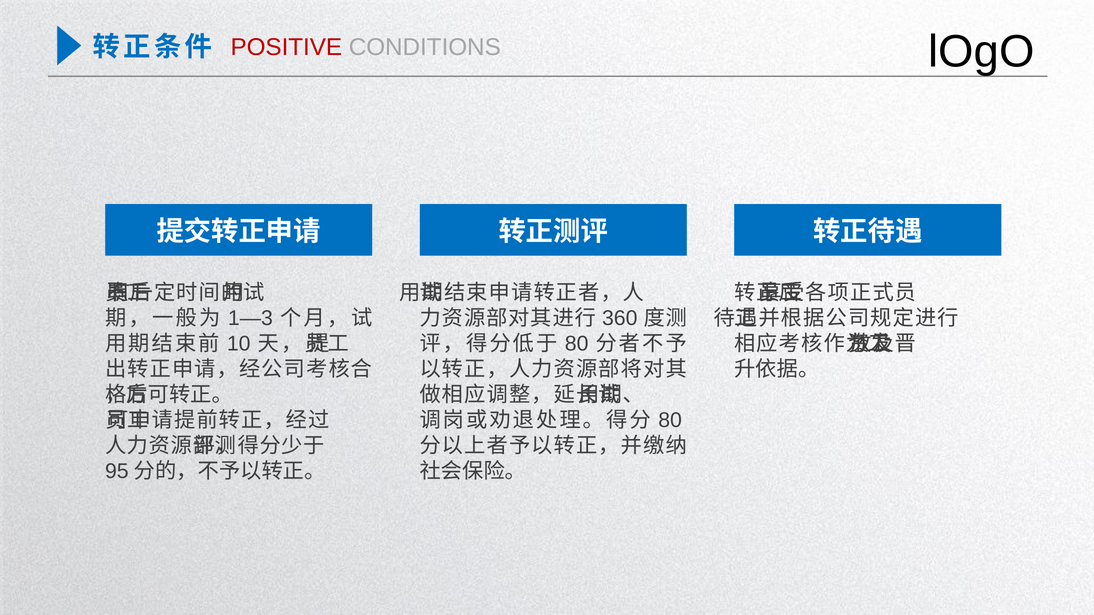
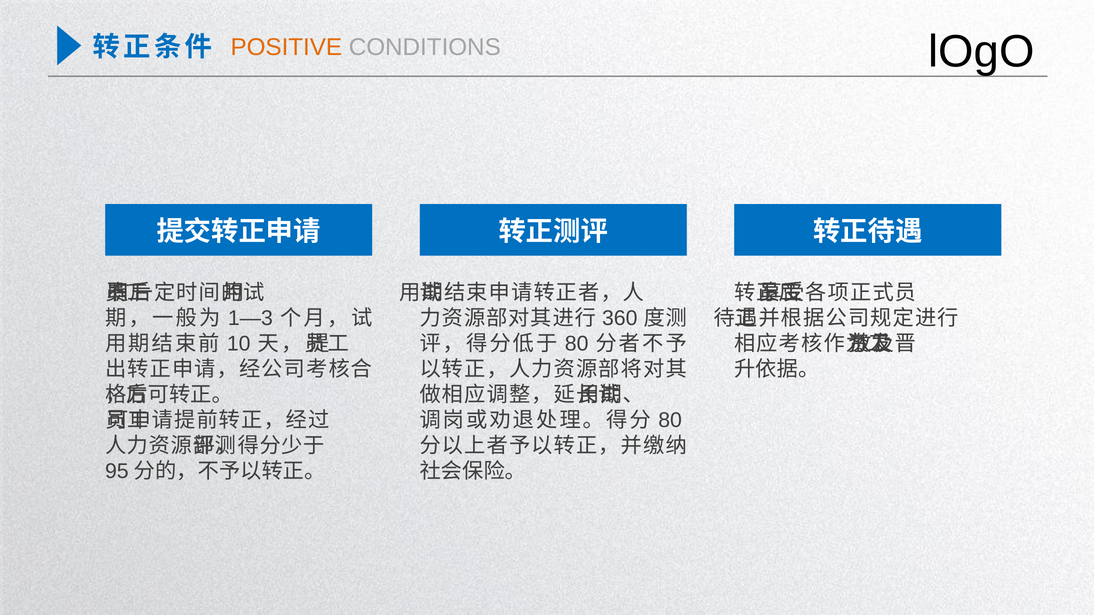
POSITIVE colour: red -> orange (286, 47)
